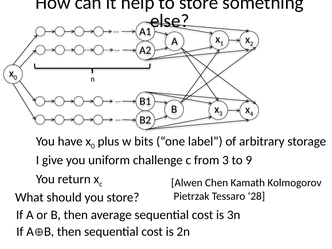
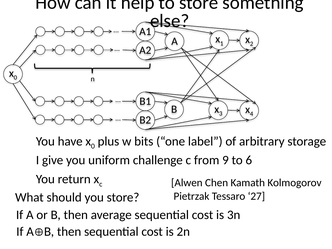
from 3: 3 -> 9 (225, 160)
9: 9 -> 6 (249, 160)
28: 28 -> 27 (256, 196)
